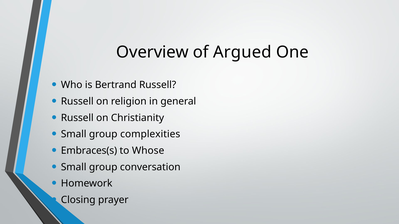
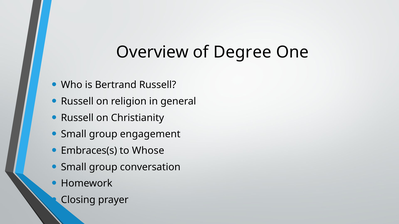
Argued: Argued -> Degree (242, 52)
complexities: complexities -> engagement (150, 134)
